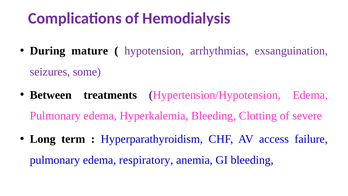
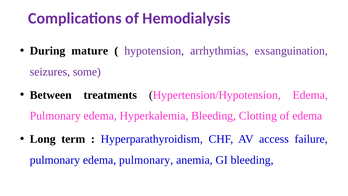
of severe: severe -> edema (307, 116)
pulmonary edema respiratory: respiratory -> pulmonary (146, 160)
